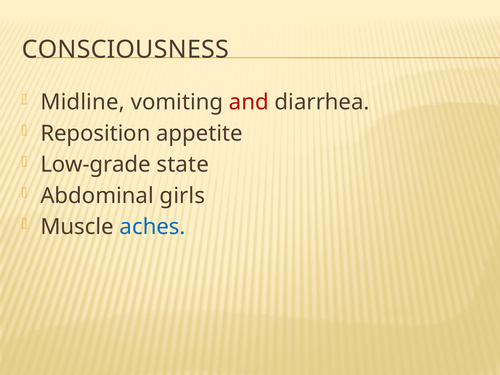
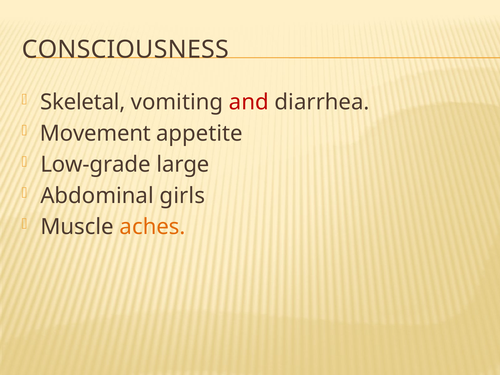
Midline: Midline -> Skeletal (83, 102)
Reposition: Reposition -> Movement (95, 133)
state: state -> large (183, 165)
aches colour: blue -> orange (153, 227)
